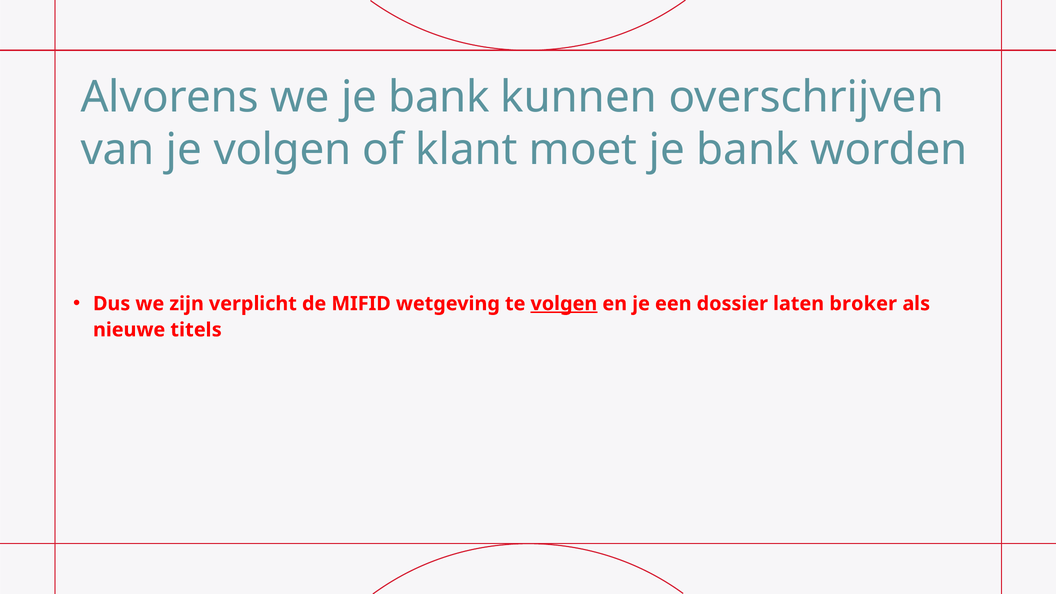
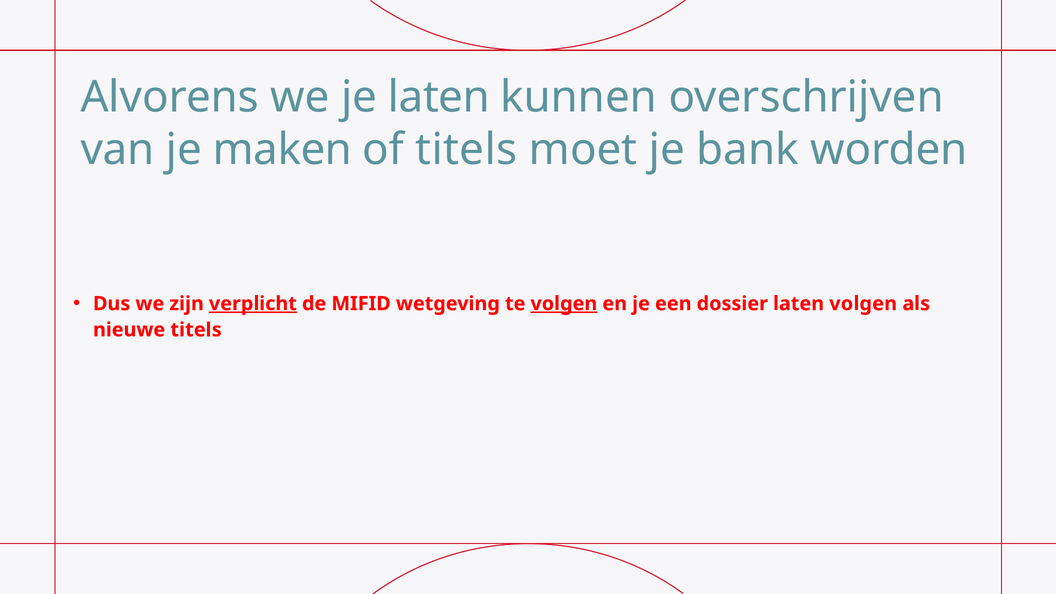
we je bank: bank -> laten (439, 97)
je volgen: volgen -> maken (282, 150)
of klant: klant -> titels (466, 150)
verplicht underline: none -> present (253, 304)
laten broker: broker -> volgen (863, 304)
